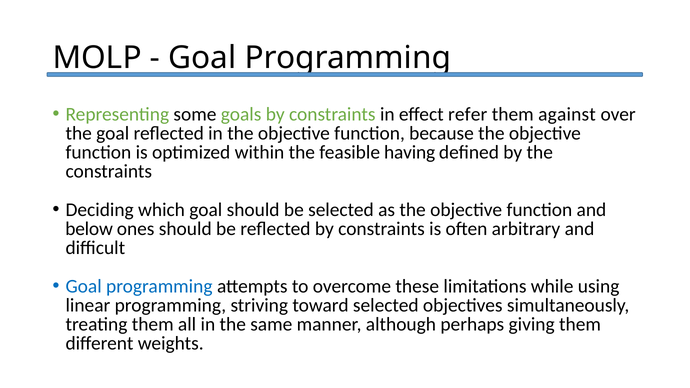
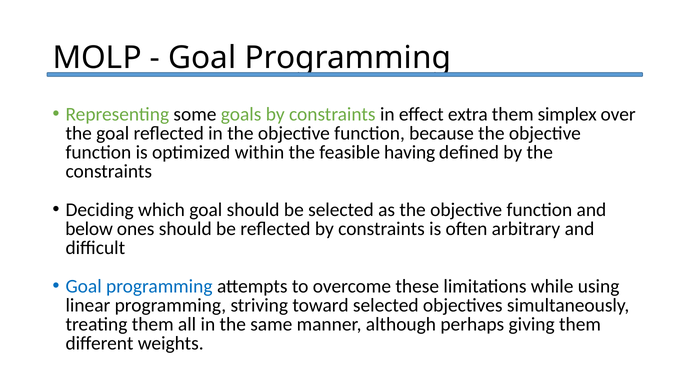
refer: refer -> extra (468, 115)
against: against -> simplex (567, 115)
